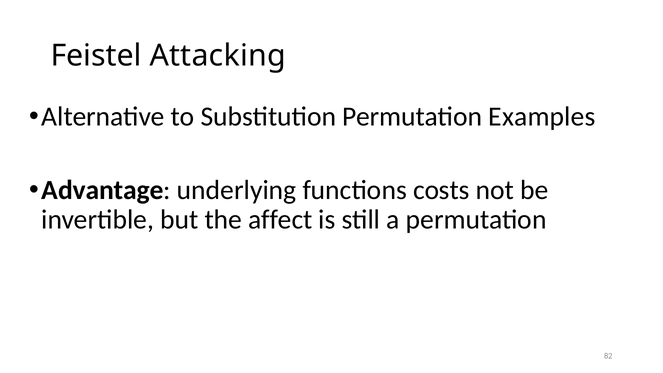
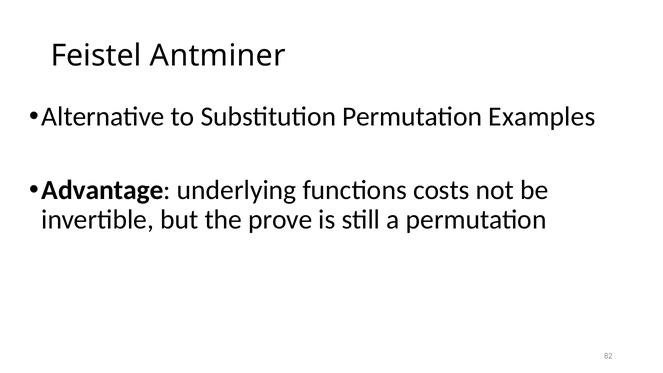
Attacking: Attacking -> Antminer (218, 56)
affect: affect -> prove (280, 220)
